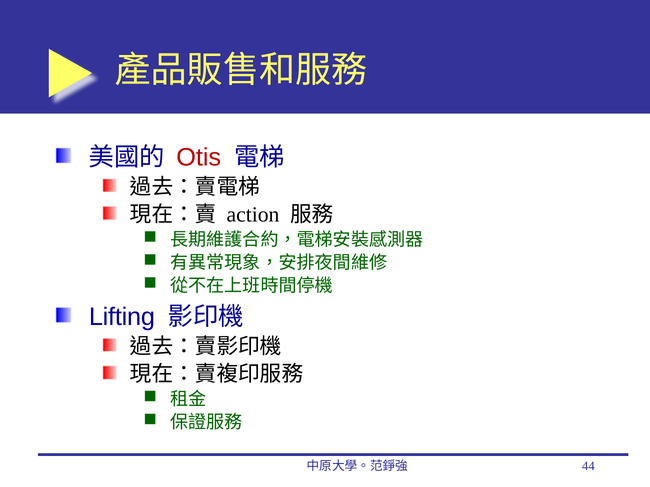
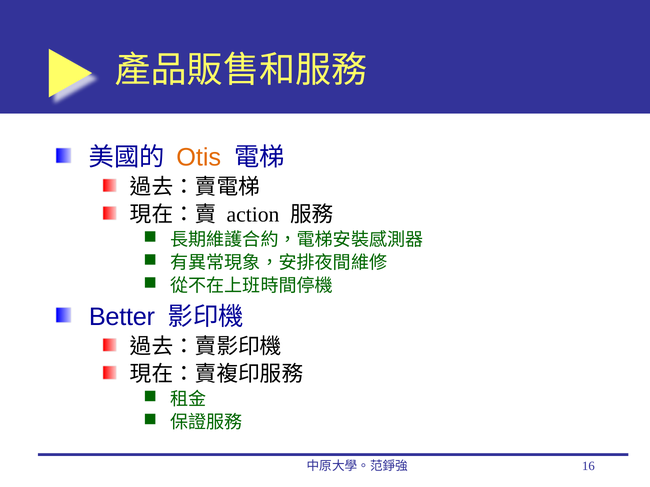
Otis colour: red -> orange (199, 158)
Lifting: Lifting -> Better (122, 317)
44: 44 -> 16 (588, 467)
